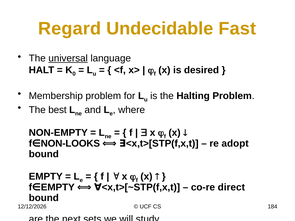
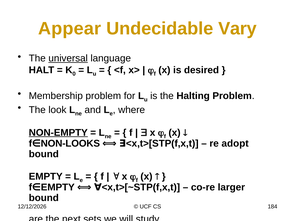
Regard: Regard -> Appear (70, 29)
Fast: Fast -> Vary (238, 29)
best: best -> look (57, 110)
NON-EMPTY underline: none -> present (58, 133)
direct: direct -> larger (231, 188)
